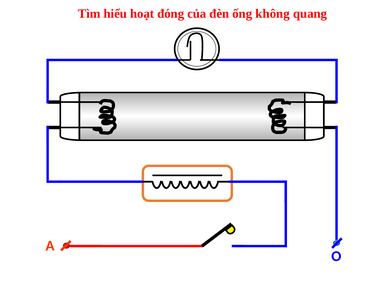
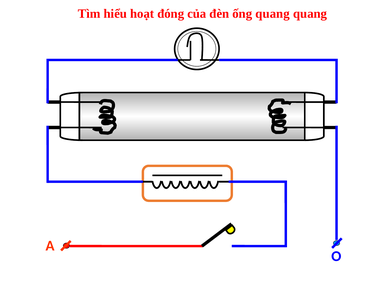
ống không: không -> quang (273, 14)
